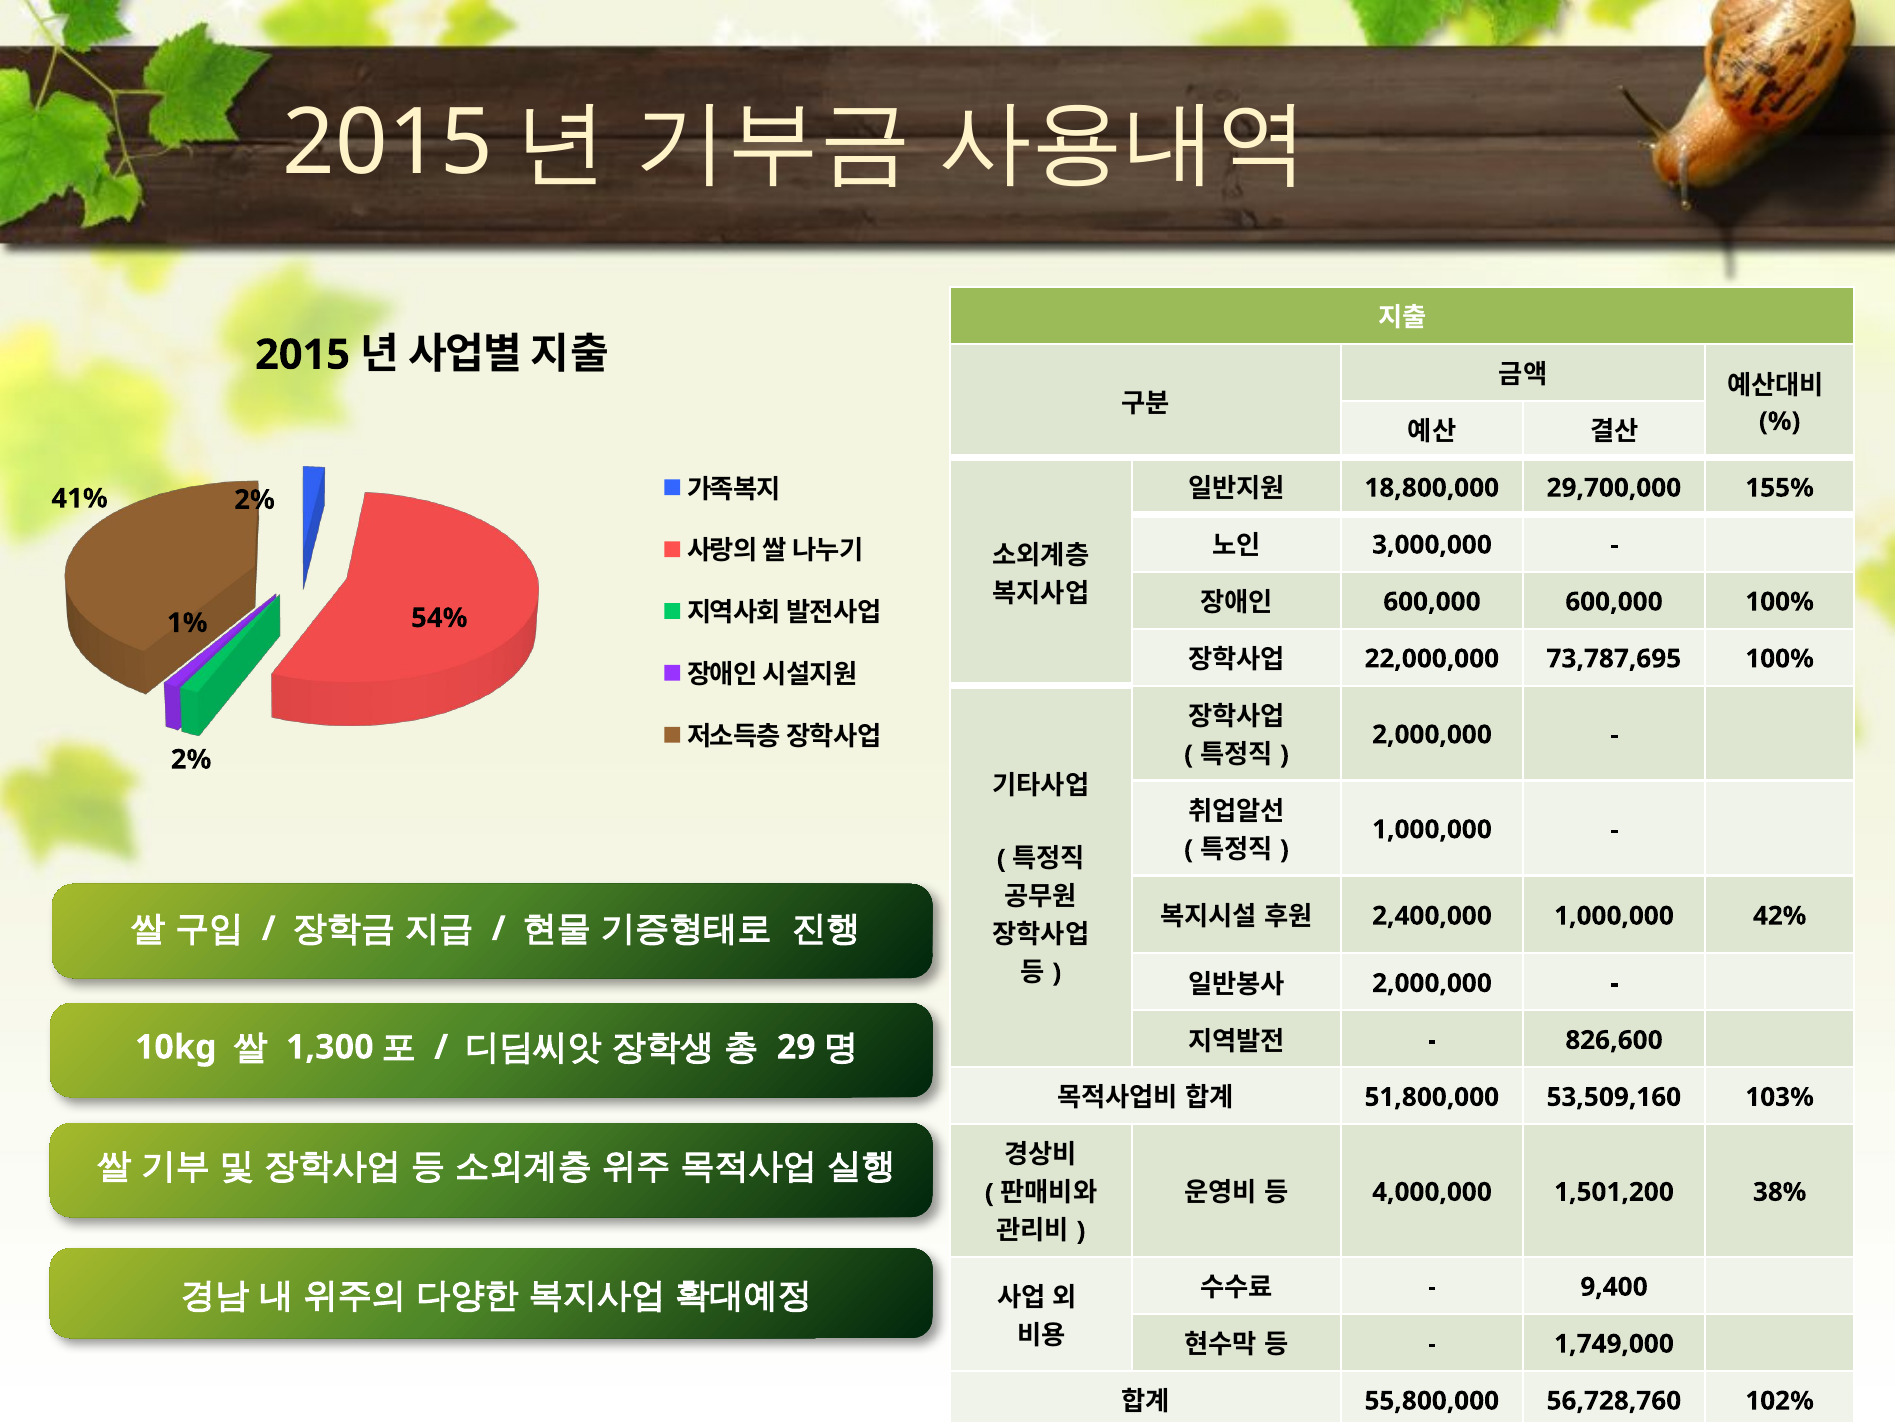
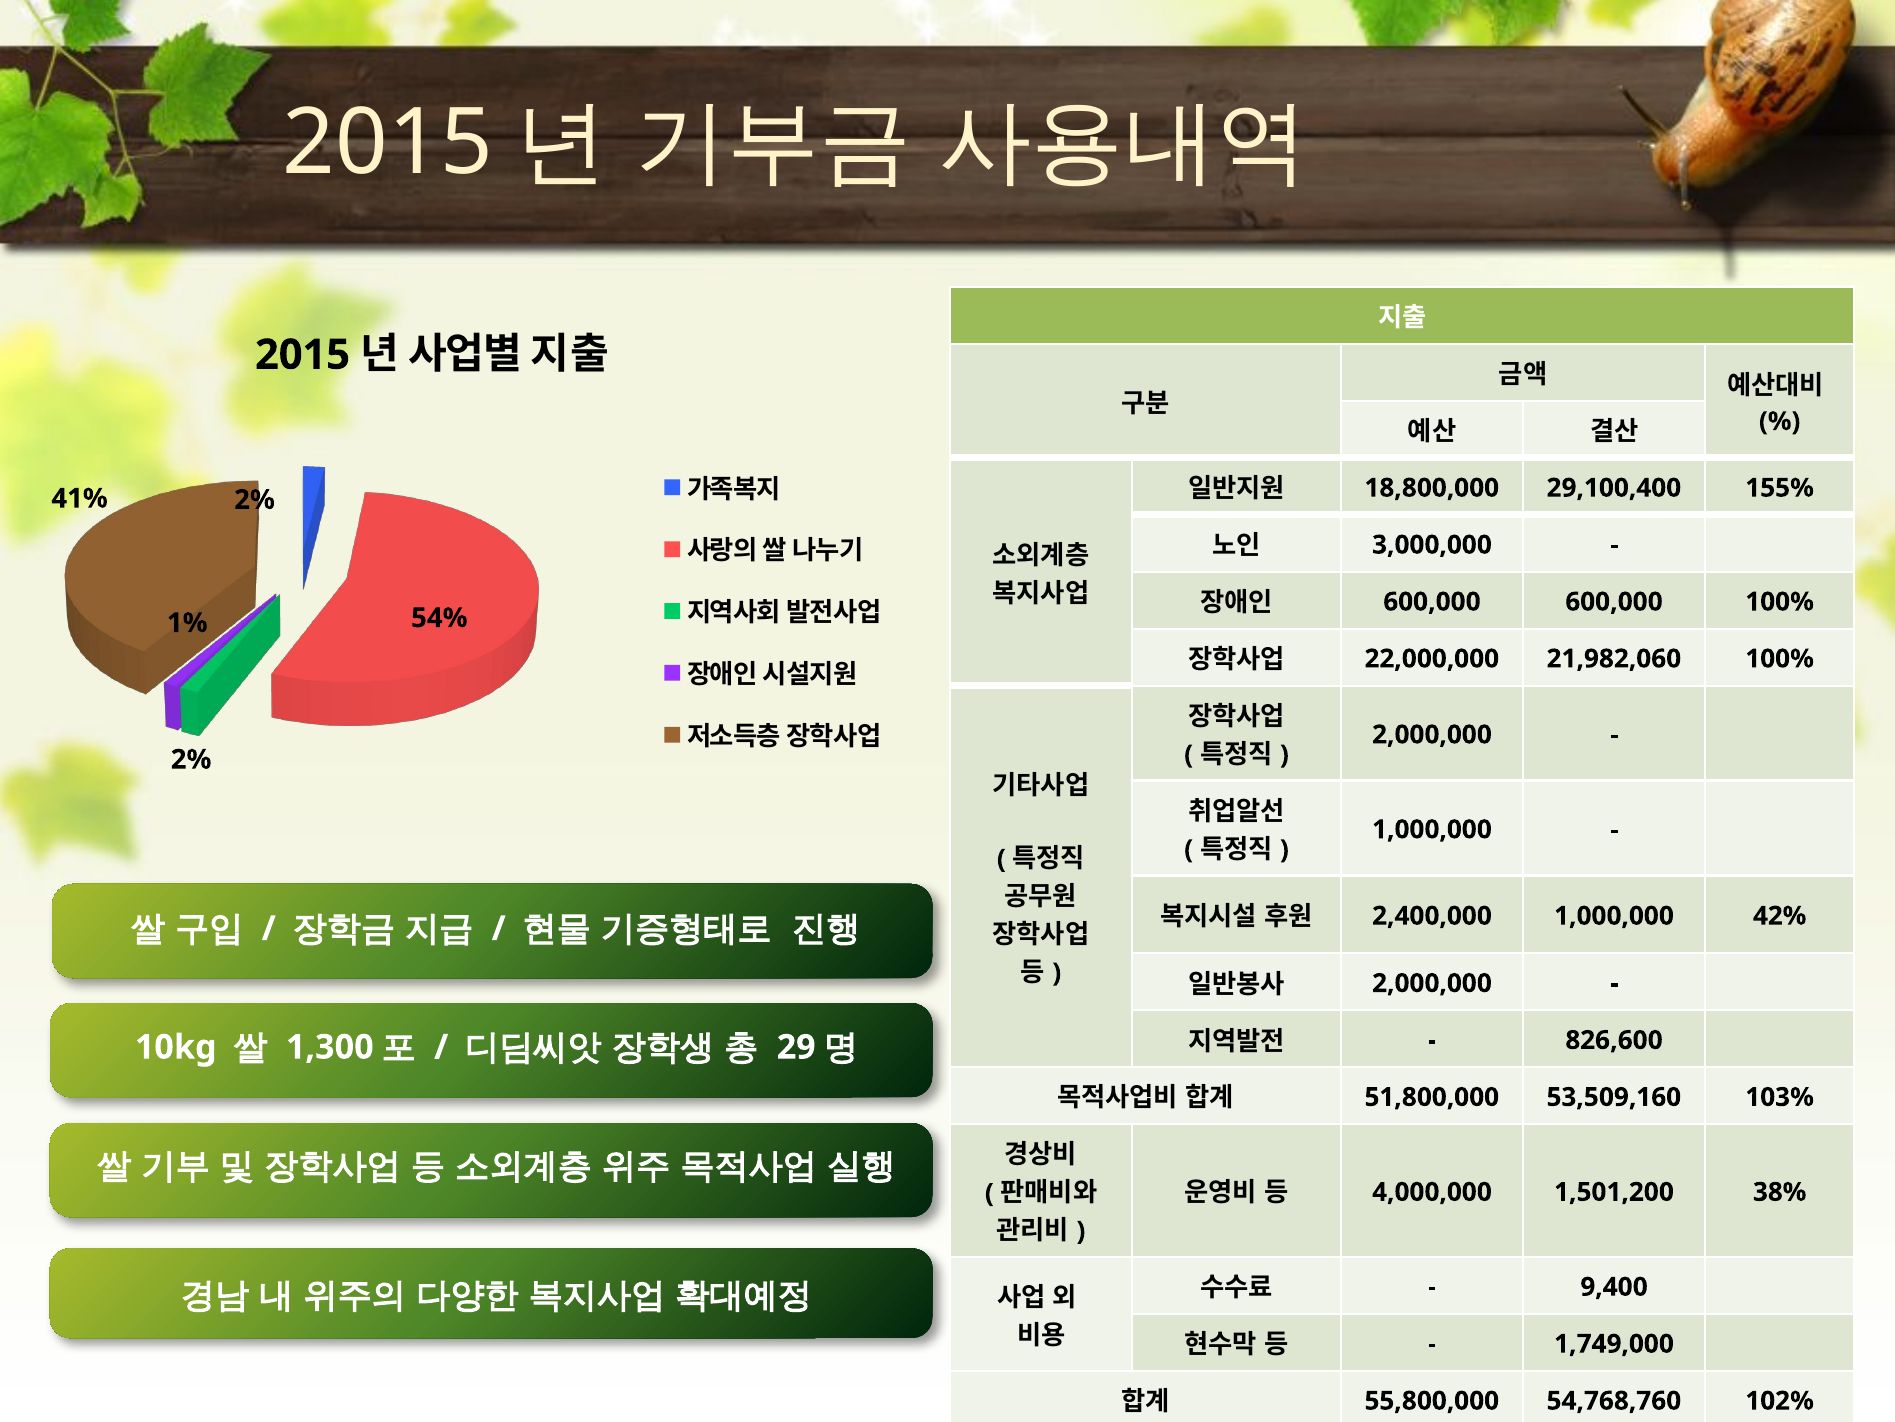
29,700,000: 29,700,000 -> 29,100,400 (1614, 488)
73,787,695: 73,787,695 -> 21,982,060 (1614, 658)
56,728,760: 56,728,760 -> 54,768,760 (1614, 1400)
